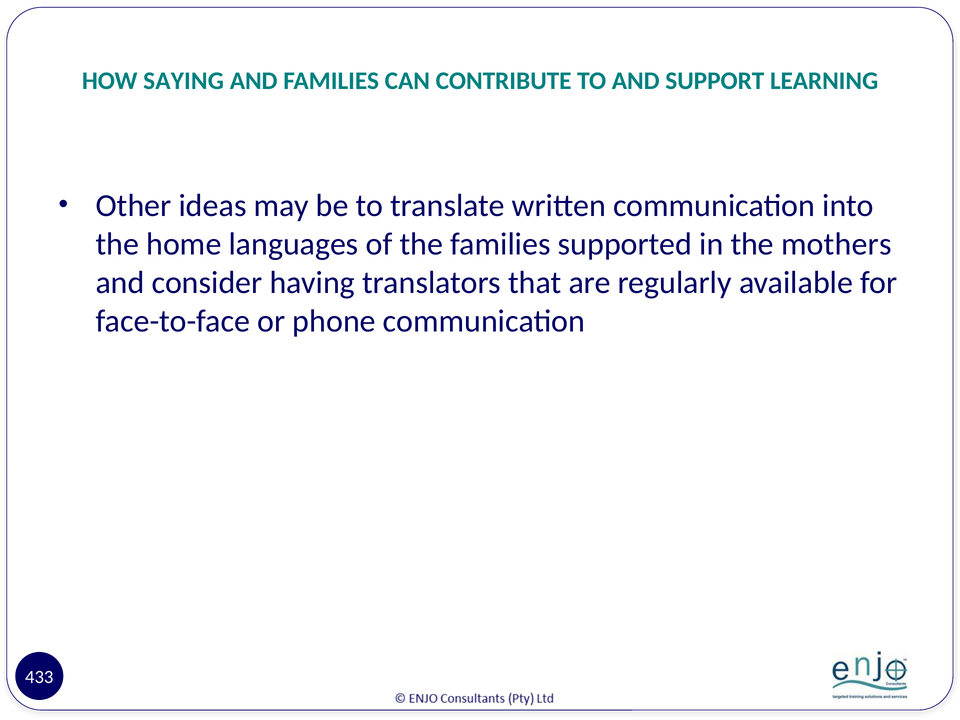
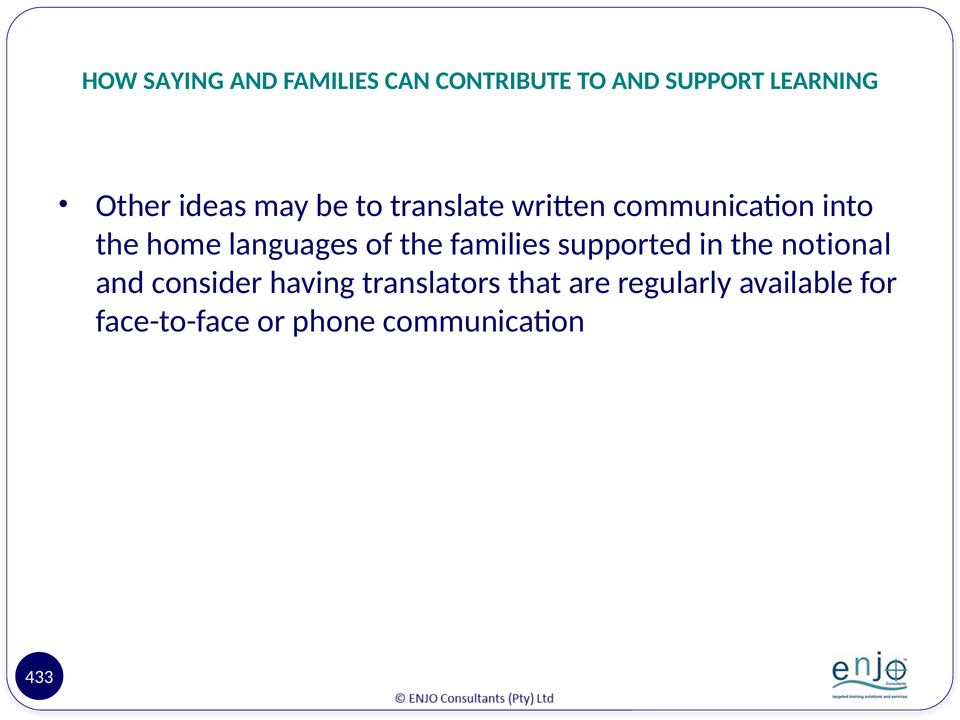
mothers: mothers -> notional (836, 244)
